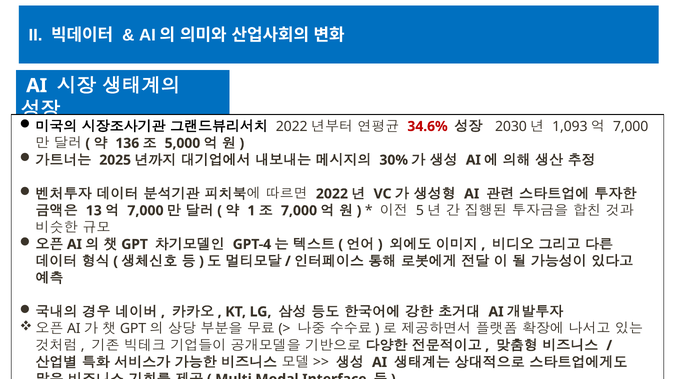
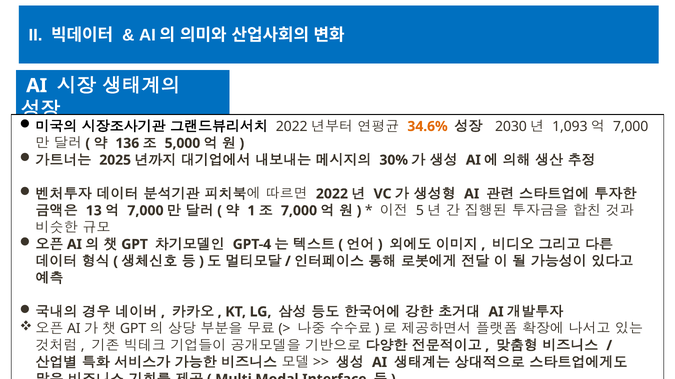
34.6% colour: red -> orange (428, 127)
